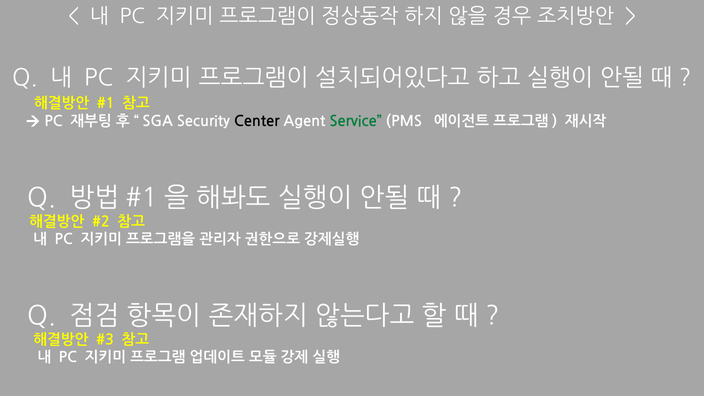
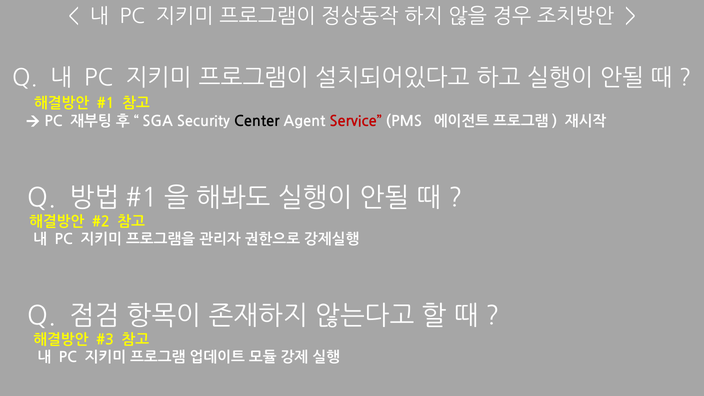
Service colour: green -> red (356, 122)
